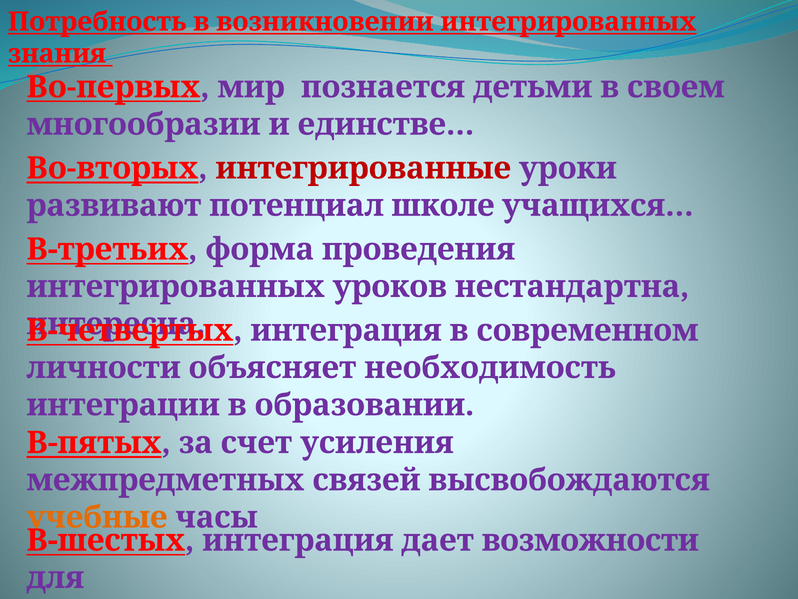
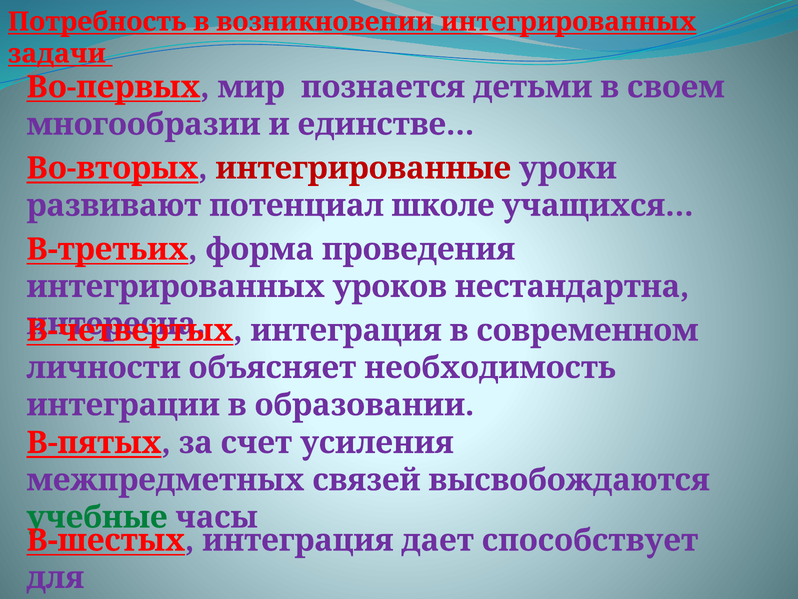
знания: знания -> задачи (57, 54)
учебные colour: orange -> green (97, 517)
возможности: возможности -> способствует (590, 540)
